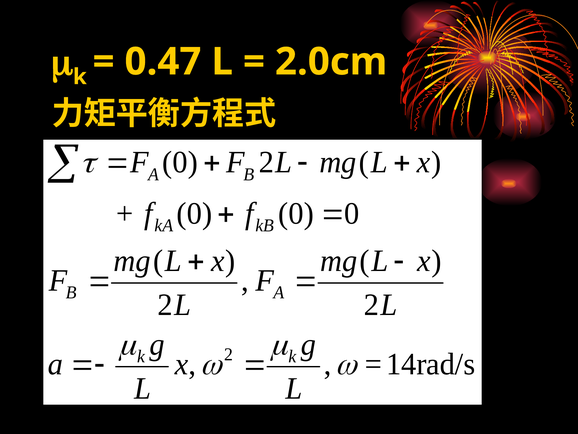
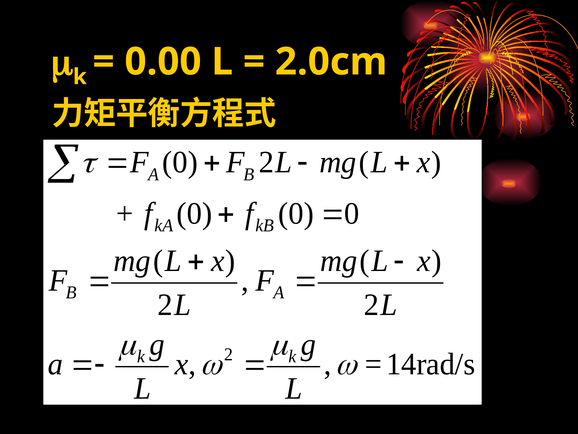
0.47: 0.47 -> 0.00 (163, 62)
